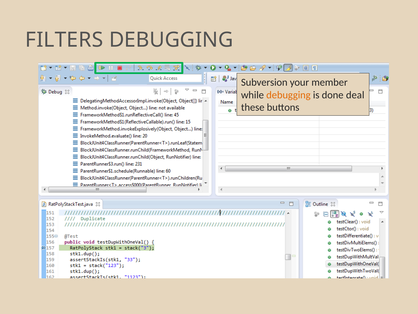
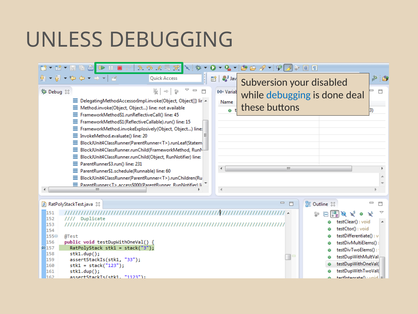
FILTERS: FILTERS -> UNLESS (64, 40)
member: member -> disabled (330, 82)
debugging colour: orange -> blue (288, 95)
